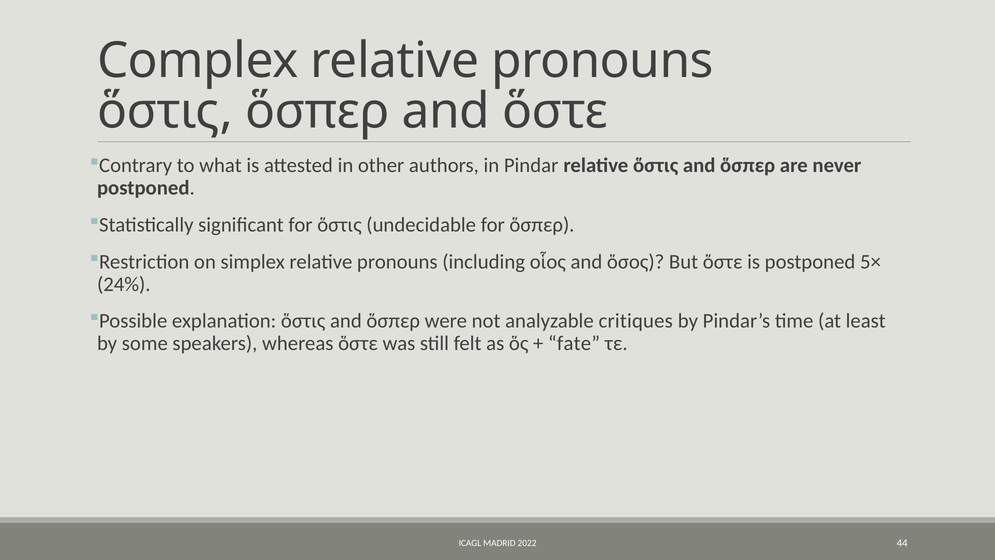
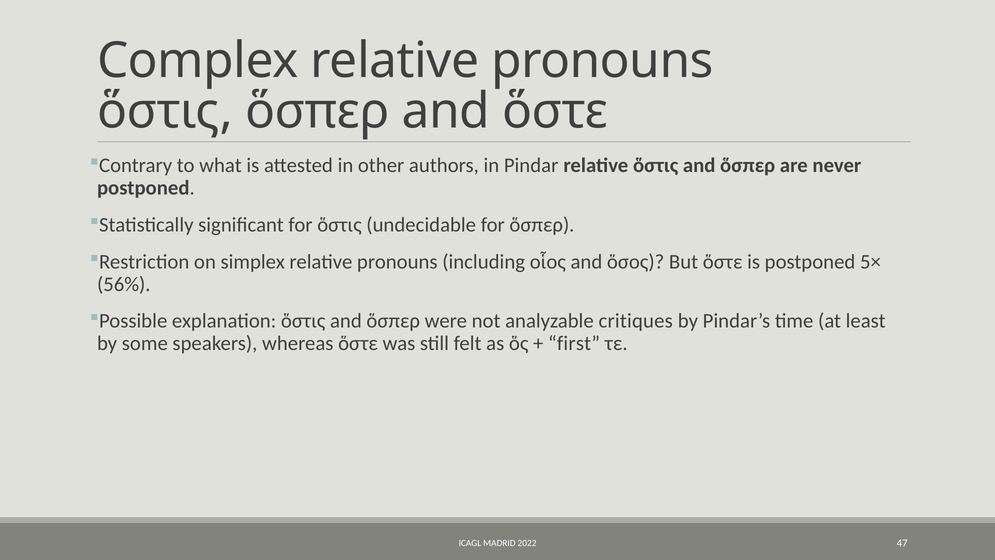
24%: 24% -> 56% (124, 284)
fate: fate -> first (574, 343)
44: 44 -> 47 (902, 543)
